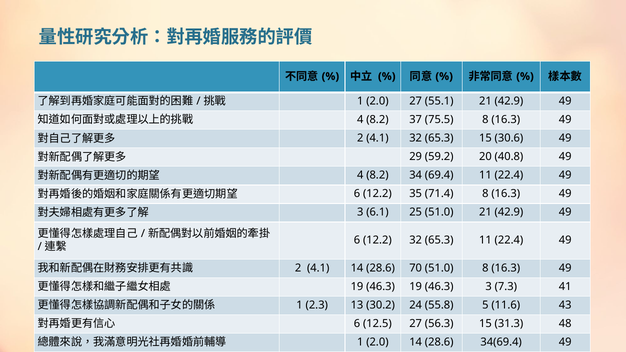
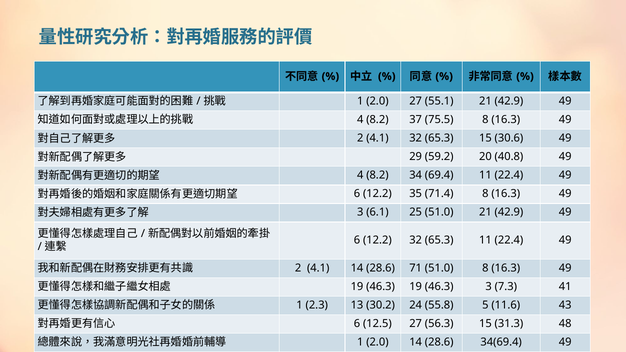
70: 70 -> 71 (416, 268)
